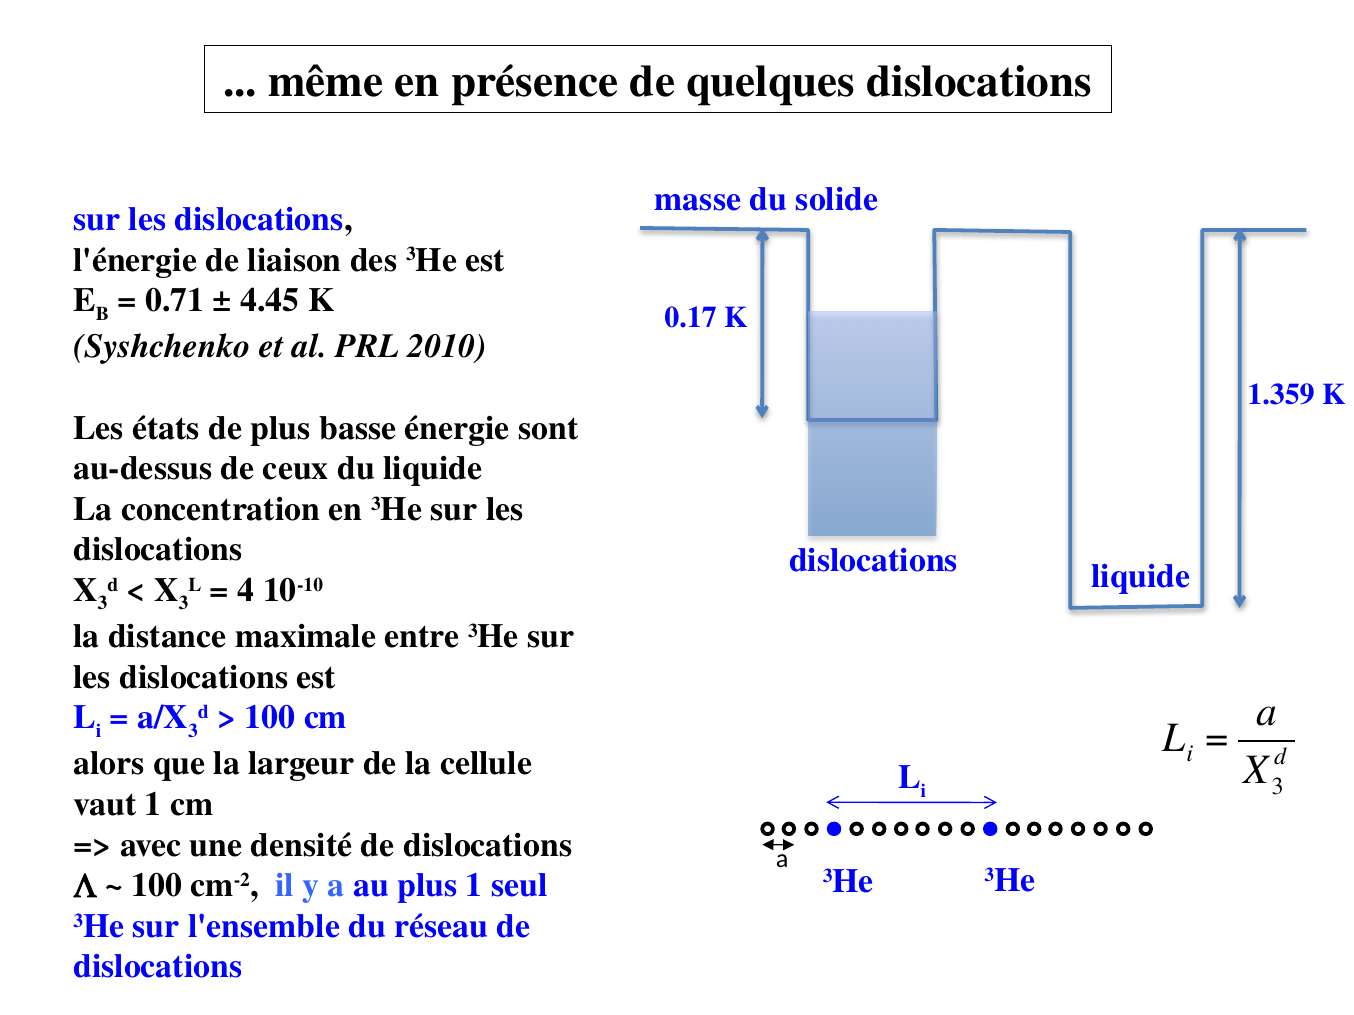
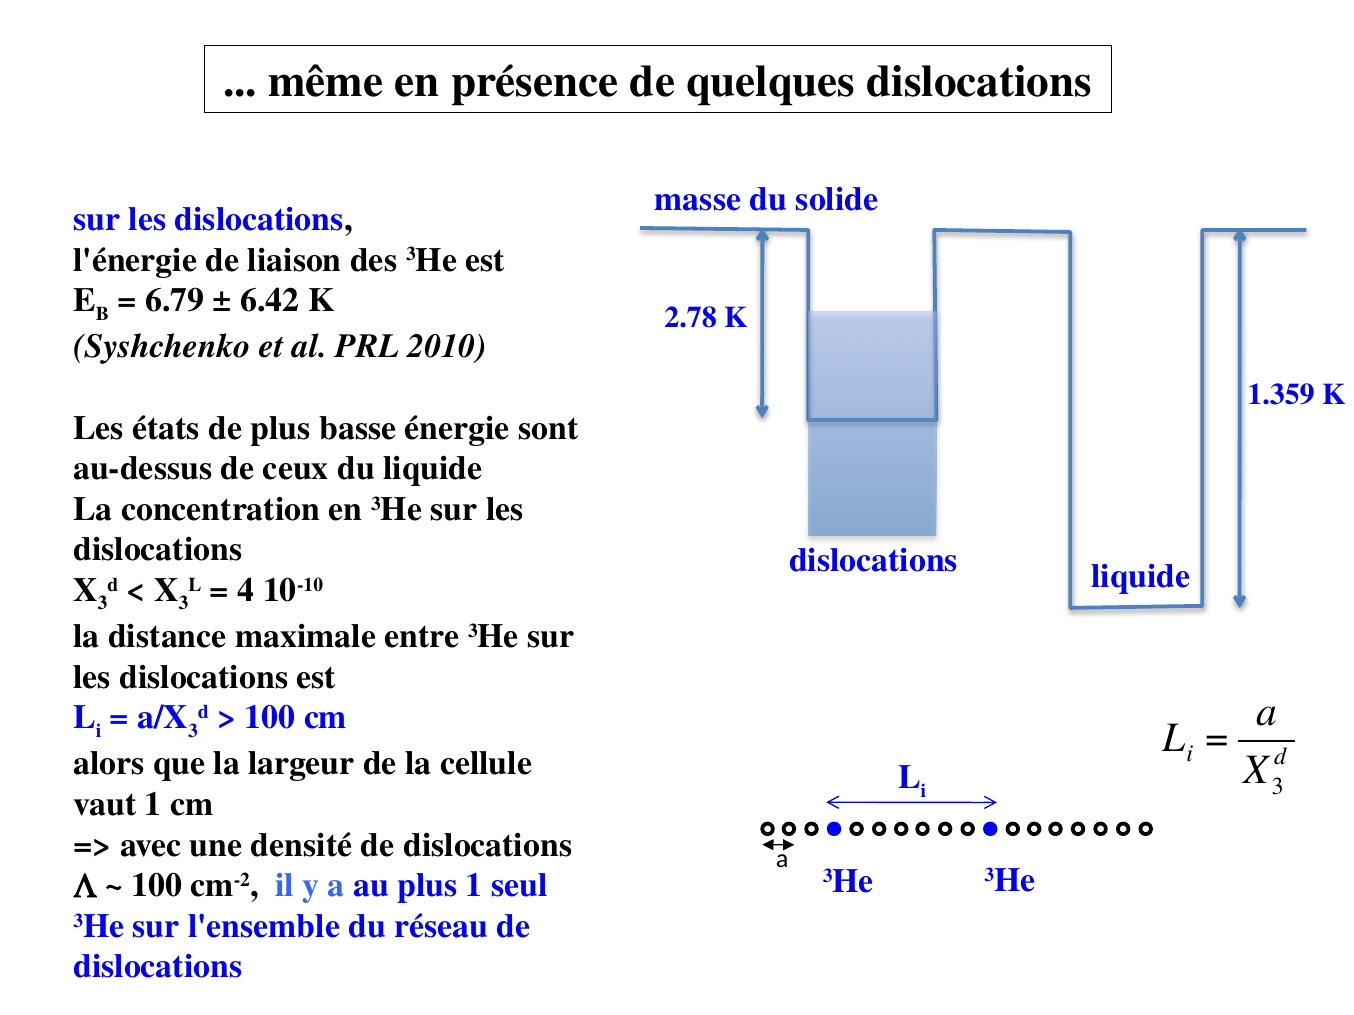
0.71: 0.71 -> 6.79 (175, 301)
4.45: 4.45 -> 6.42 (270, 301)
0.17: 0.17 -> 2.78 (691, 318)
